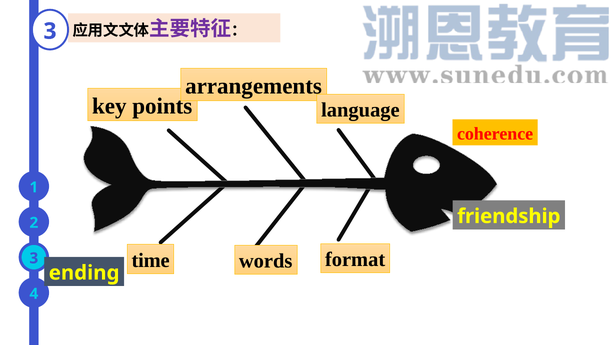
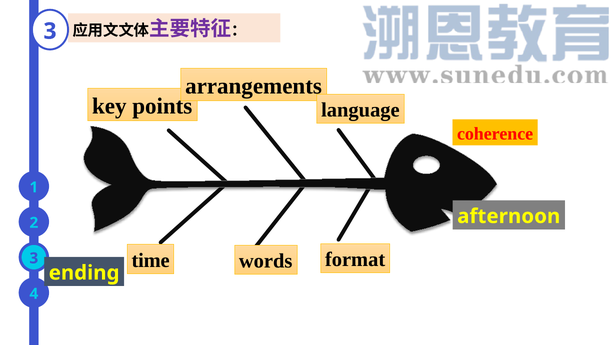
friendship: friendship -> afternoon (509, 217)
